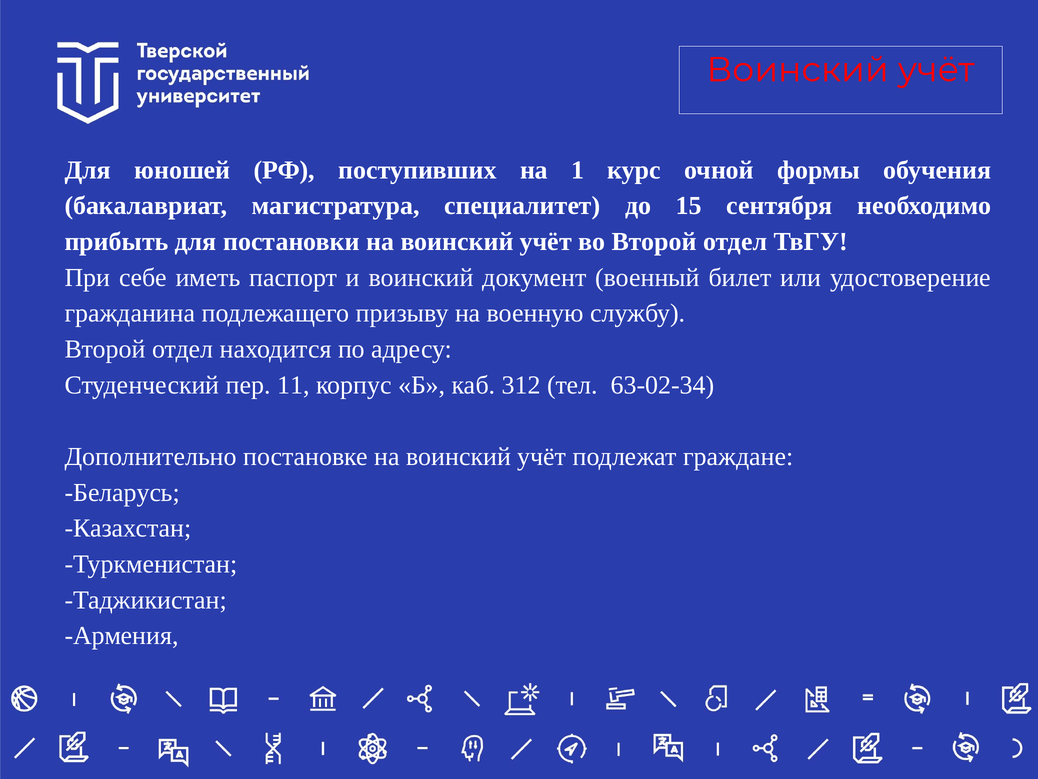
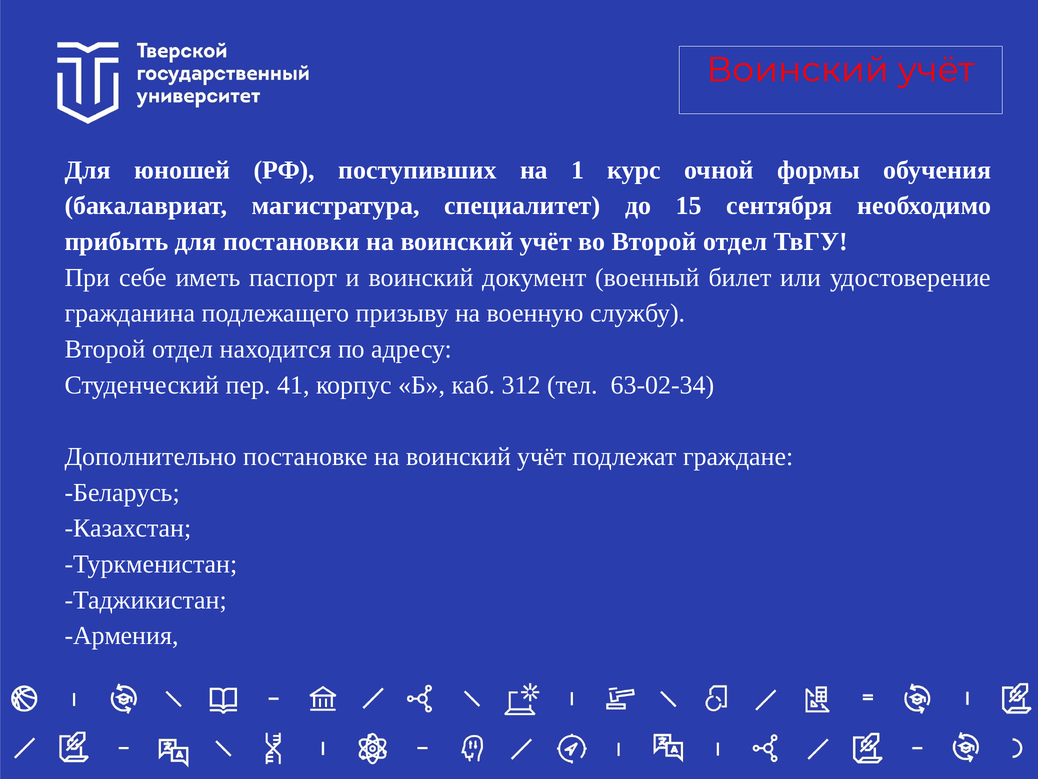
11: 11 -> 41 (293, 385)
